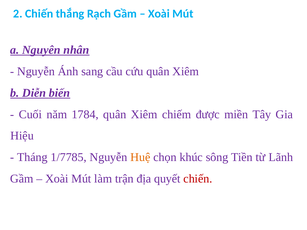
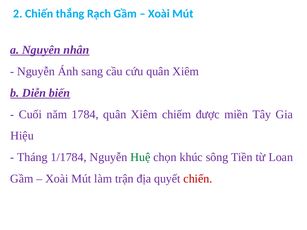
1/7785: 1/7785 -> 1/1784 (69, 157)
Huệ colour: orange -> green (140, 157)
Lãnh: Lãnh -> Loan (281, 157)
